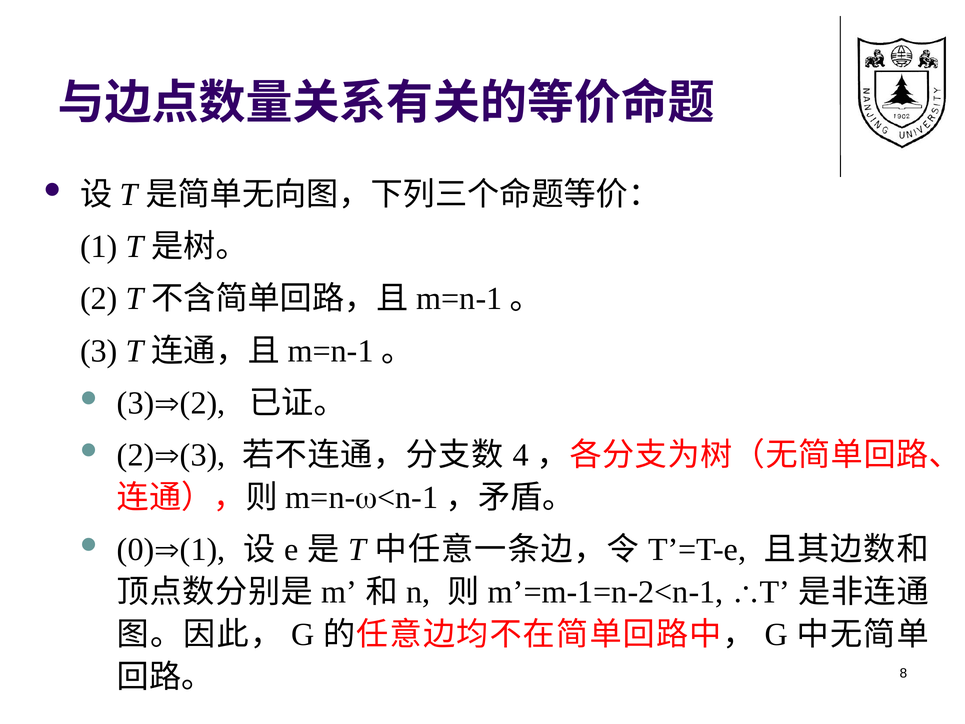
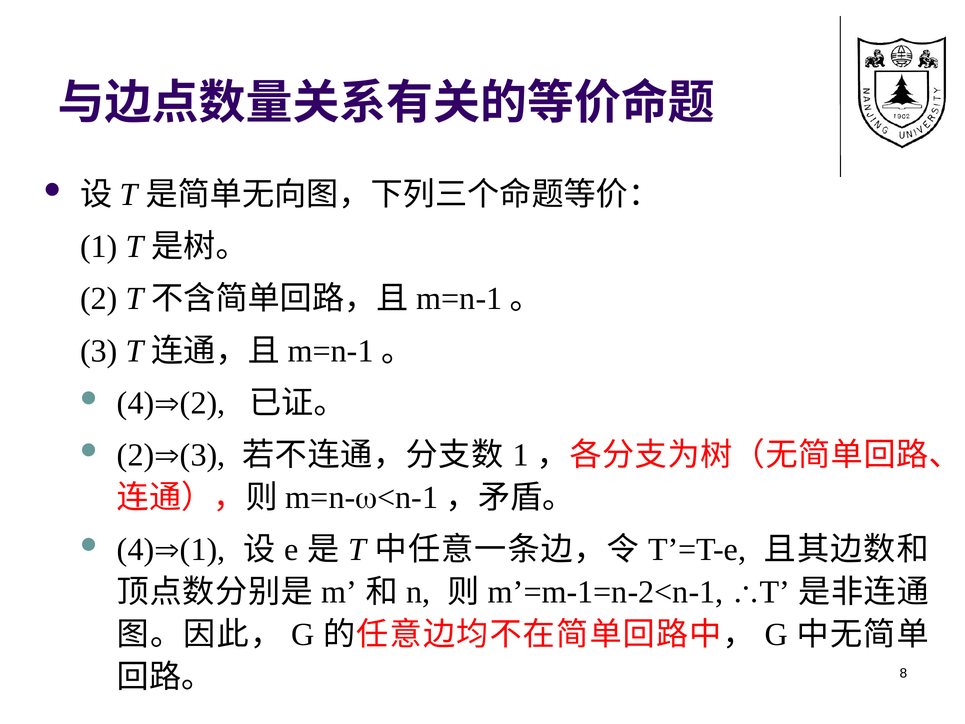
3: 3 -> 4 (136, 403)
4: 4 -> 1 (521, 455)
0: 0 -> 4 (136, 550)
